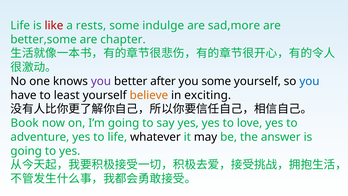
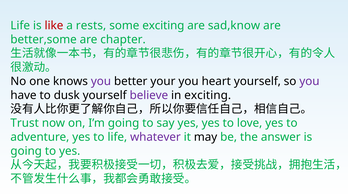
some indulge: indulge -> exciting (163, 25)
sad,more: sad,more -> sad,know (234, 25)
after: after -> your (163, 81)
you some: some -> heart (216, 81)
you colour: blue -> purple (309, 81)
least: least -> dusk (67, 95)
believe colour: orange -> purple (149, 95)
Book: Book -> Trust (25, 123)
whatever colour: black -> purple (155, 137)
